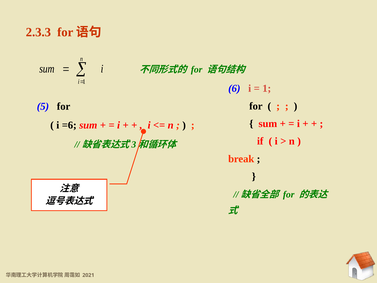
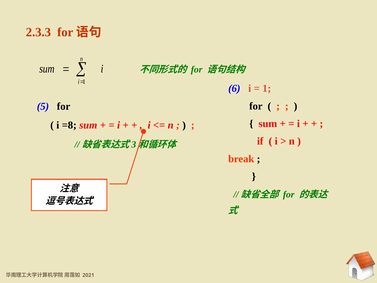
=6: =6 -> =8 (69, 125)
